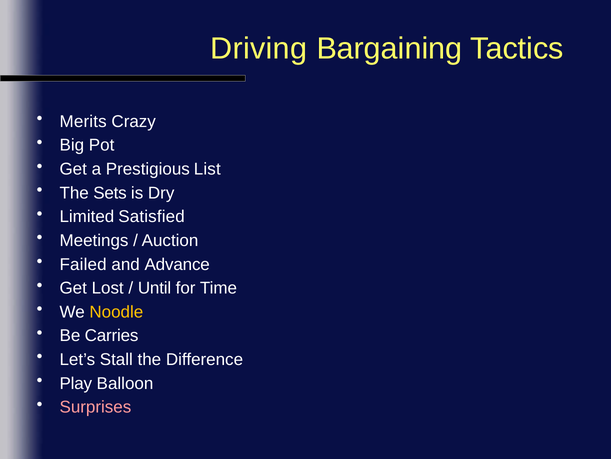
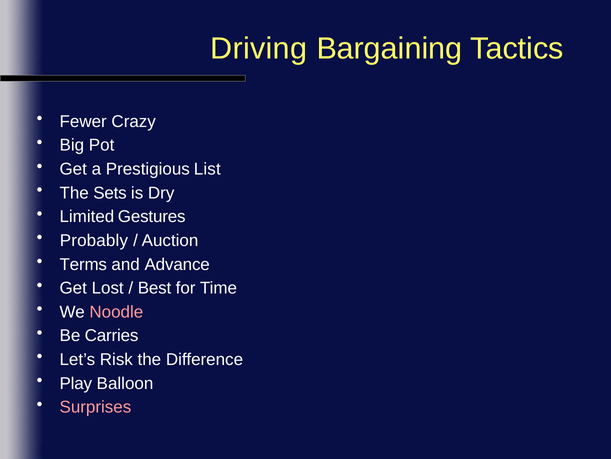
Merits: Merits -> Fewer (83, 121)
Satisfied: Satisfied -> Gestures (152, 216)
Meetings: Meetings -> Probably (94, 240)
Failed: Failed -> Terms (83, 264)
Until: Until -> Best (155, 288)
Noodle colour: yellow -> pink (116, 311)
Stall: Stall -> Risk (116, 359)
